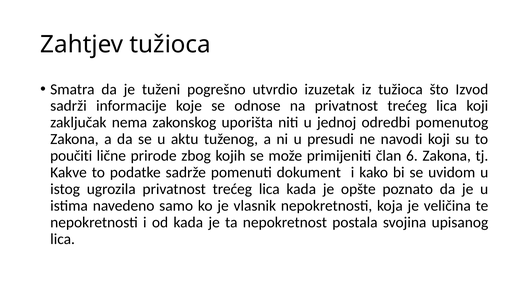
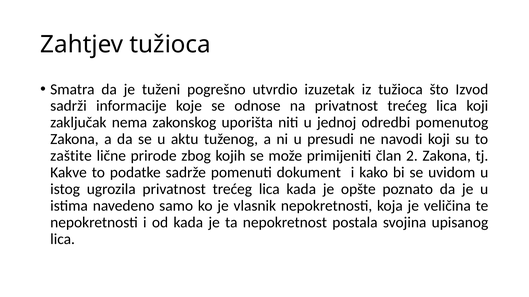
poučiti: poučiti -> zaštite (71, 156)
6: 6 -> 2 (412, 156)
